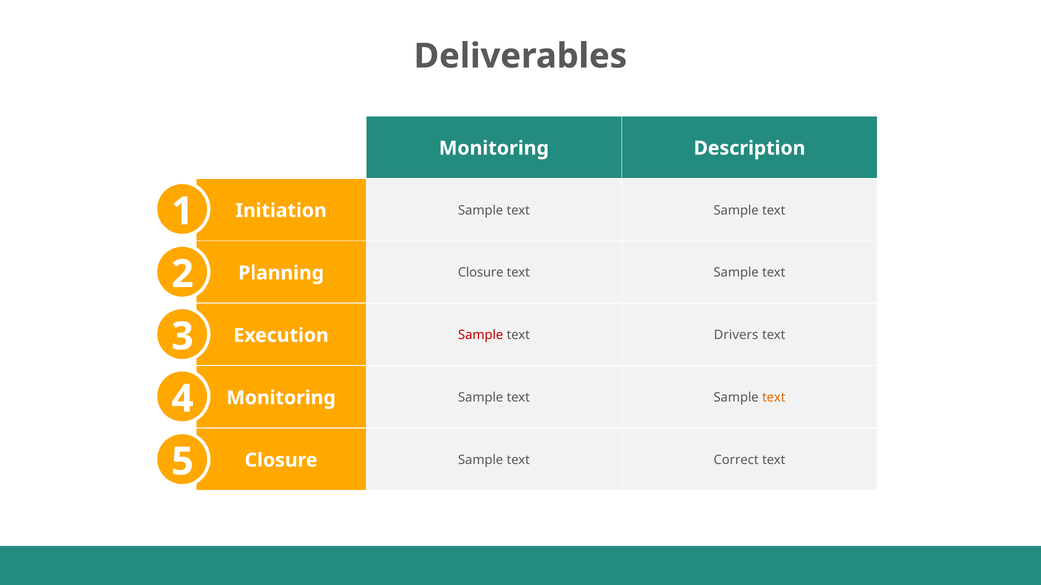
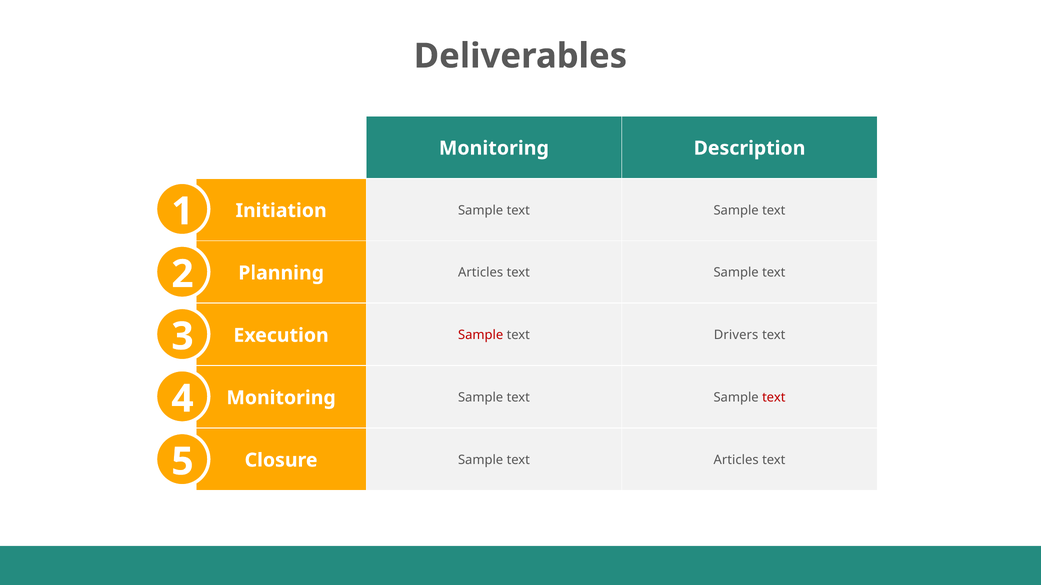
Planning Closure: Closure -> Articles (481, 273)
text colour: orange -> red (774, 398)
text Correct: Correct -> Articles (736, 460)
